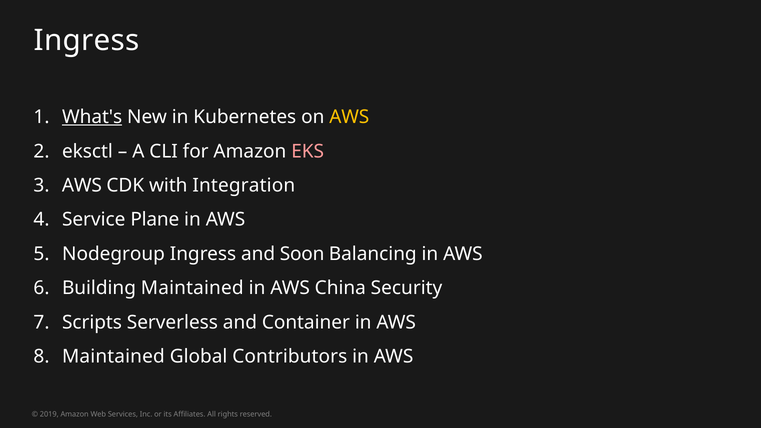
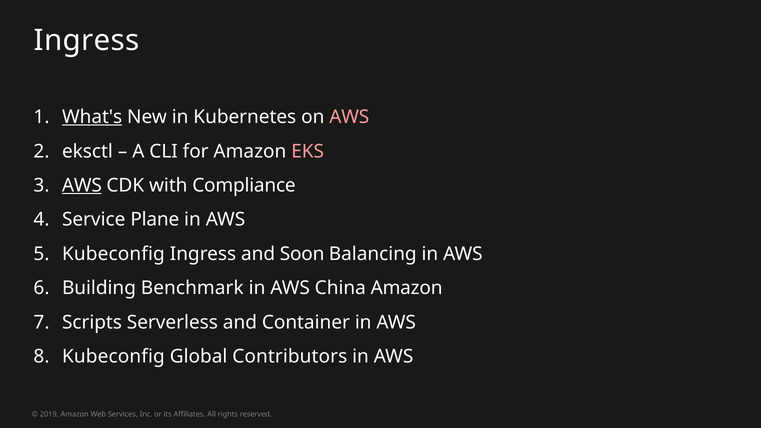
AWS colour: yellow -> pink (349, 117)
AWS underline: none -> present (82, 186)
Integration: Integration -> Compliance (244, 186)
Nodegroup: Nodegroup -> Kubeconfig (113, 254)
Building Maintained: Maintained -> Benchmark (192, 288)
China Security: Security -> Amazon (407, 288)
Maintained: Maintained -> Kubeconfig (113, 357)
